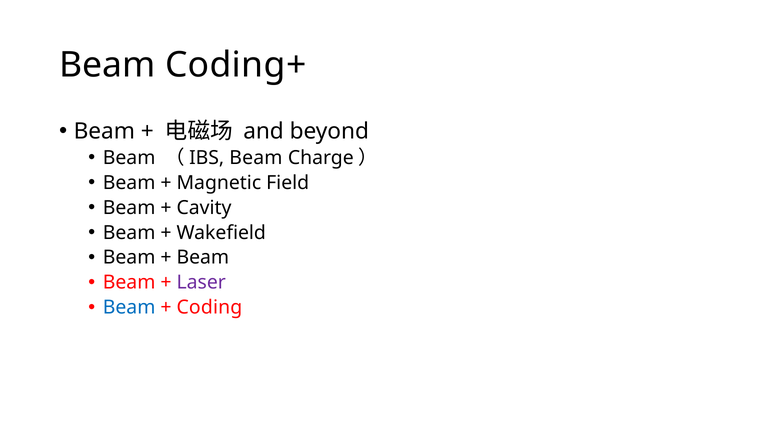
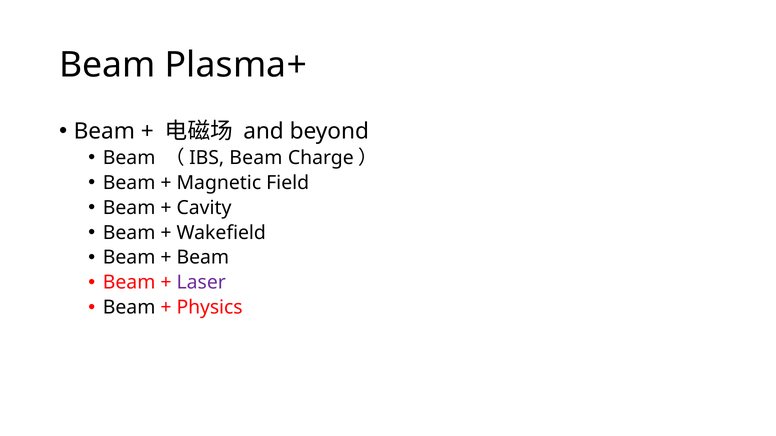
Coding+: Coding+ -> Plasma+ (236, 65)
Beam colour: blue -> black (129, 308)
Coding: Coding -> Physics (210, 308)
